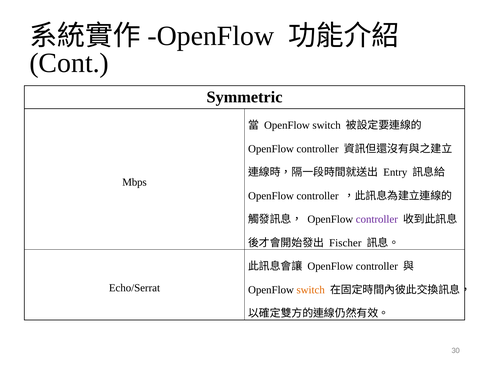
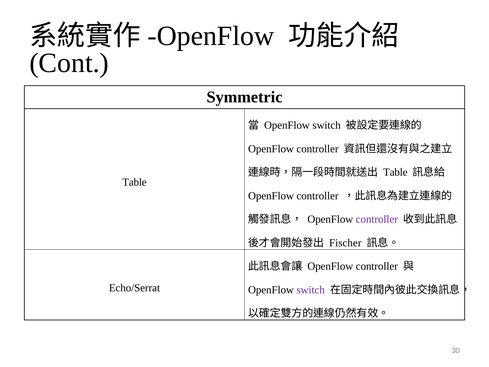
Entry: Entry -> Table (395, 172)
Mbps: Mbps -> Table (135, 182)
switch colour: orange -> purple (311, 290)
